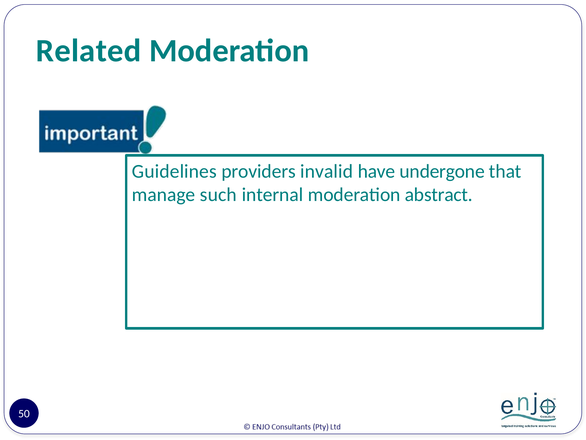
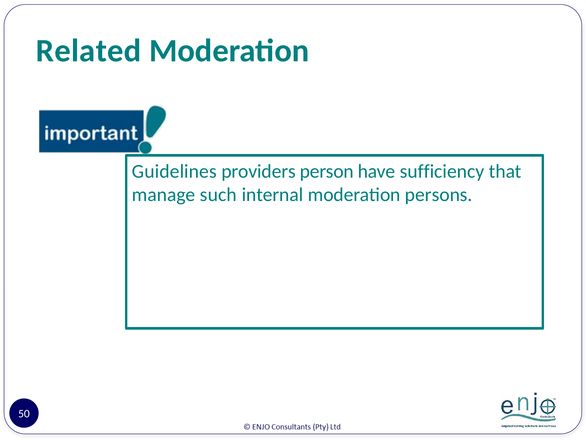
invalid: invalid -> person (327, 171)
undergone: undergone -> sufficiency (442, 171)
abstract: abstract -> persons (439, 195)
